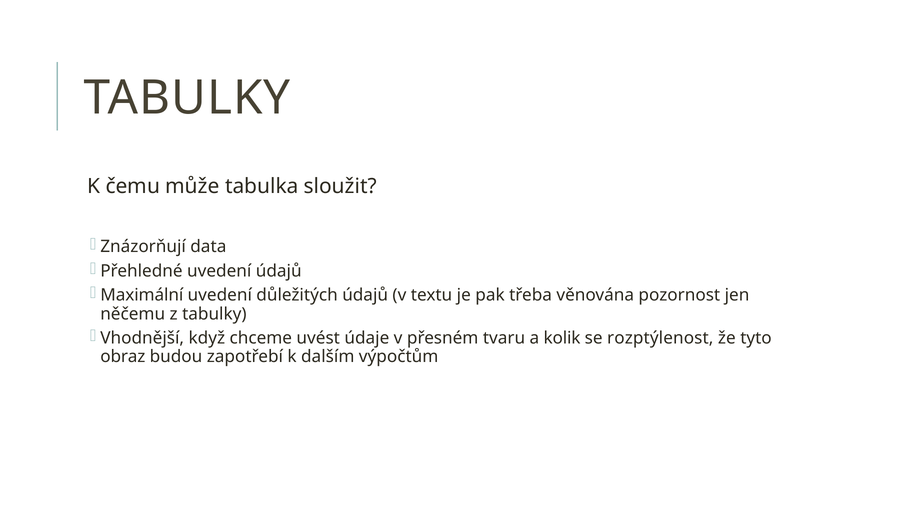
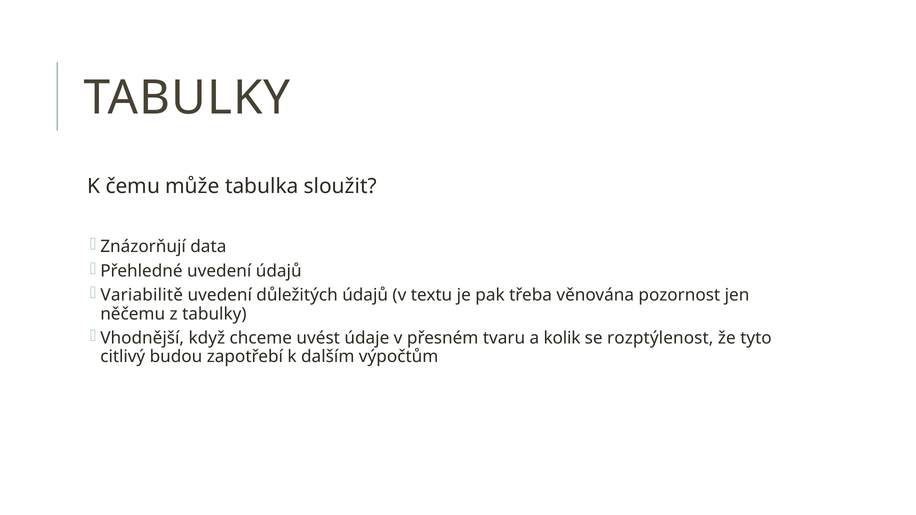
Maximální: Maximální -> Variabilitě (142, 295)
obraz: obraz -> citlivý (123, 357)
